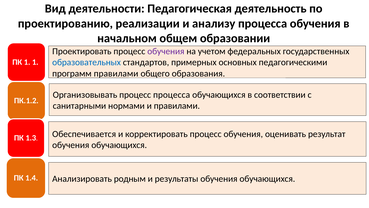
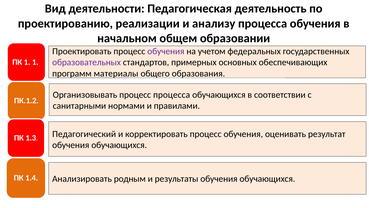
образовательных colour: blue -> purple (87, 62)
педагогическими: педагогическими -> обеспечивающих (293, 62)
программ правилами: правилами -> материалы (116, 73)
Обеспечивается: Обеспечивается -> Педагогический (84, 134)
